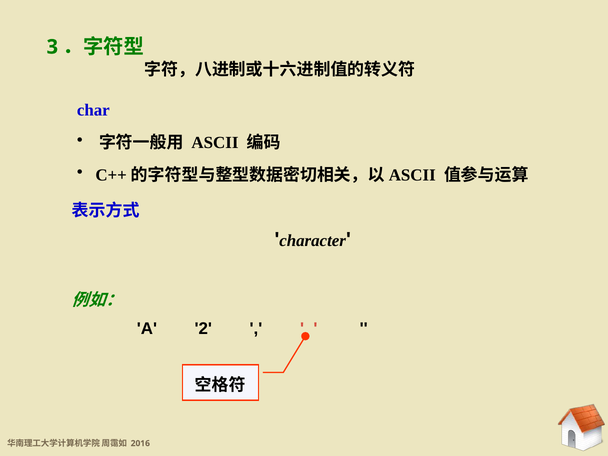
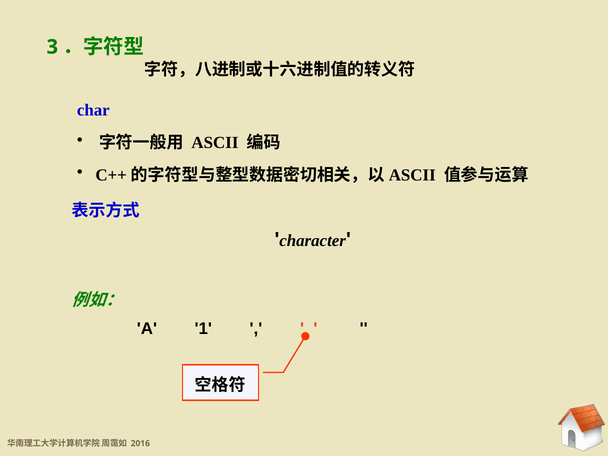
2: 2 -> 1 (203, 329)
